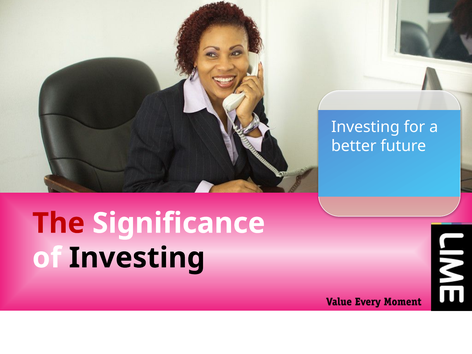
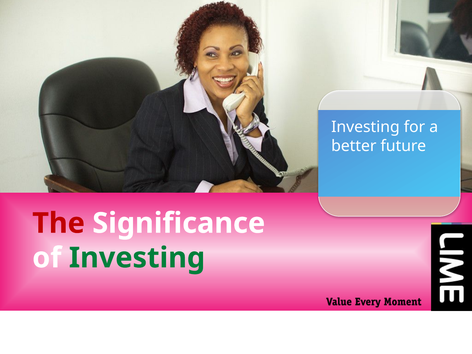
Investing colour: black -> green (137, 258)
